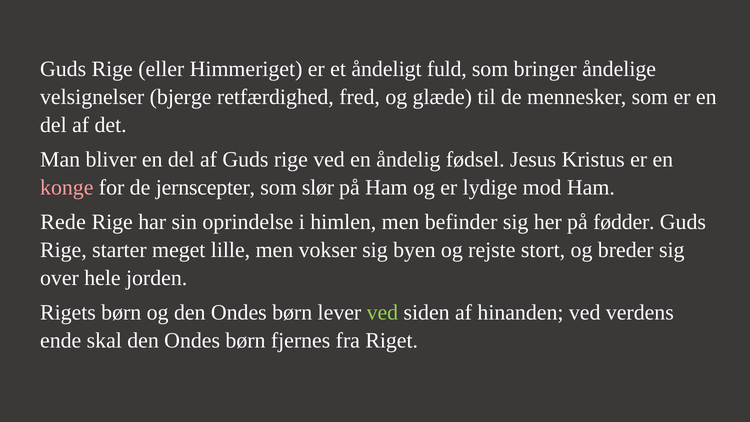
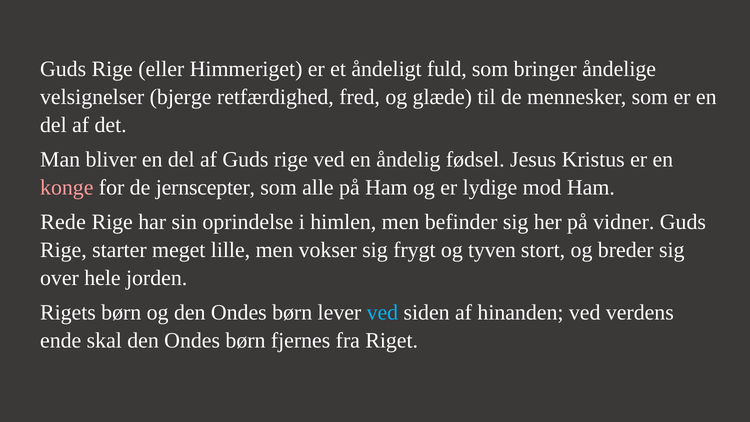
slør: slør -> alle (318, 187)
fødder: fødder -> vidner (624, 222)
byen: byen -> frygt (414, 250)
rejste: rejste -> tyven (492, 250)
ved colour: light green -> light blue (382, 312)
